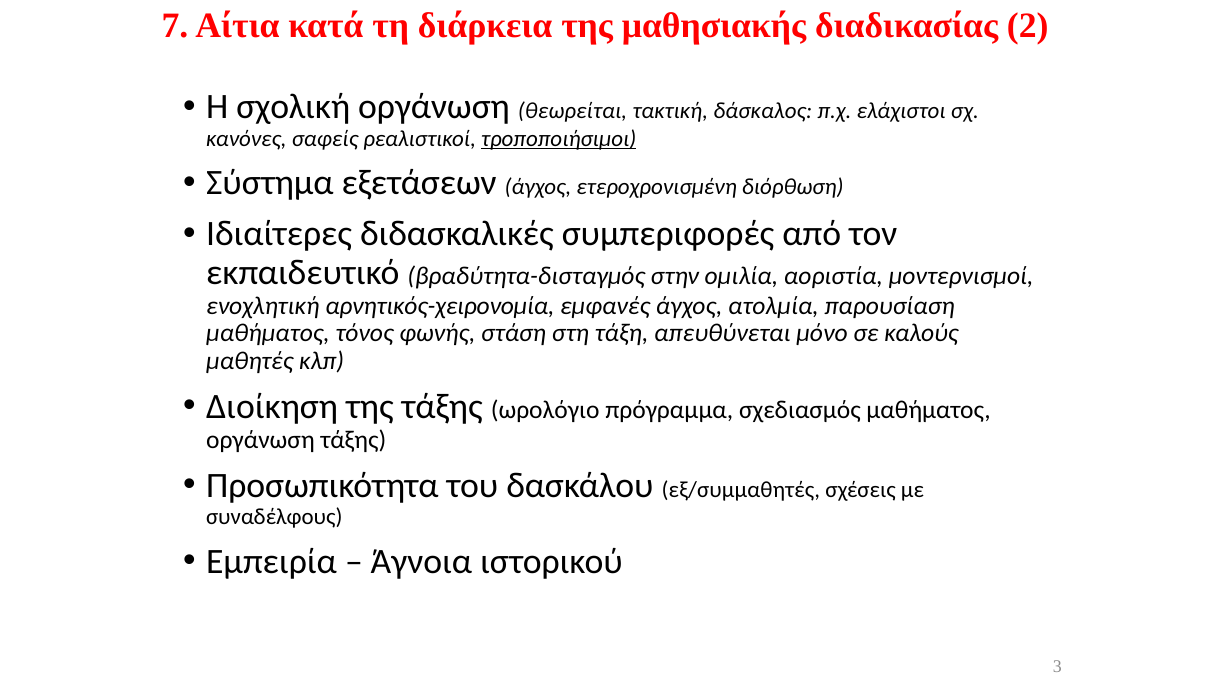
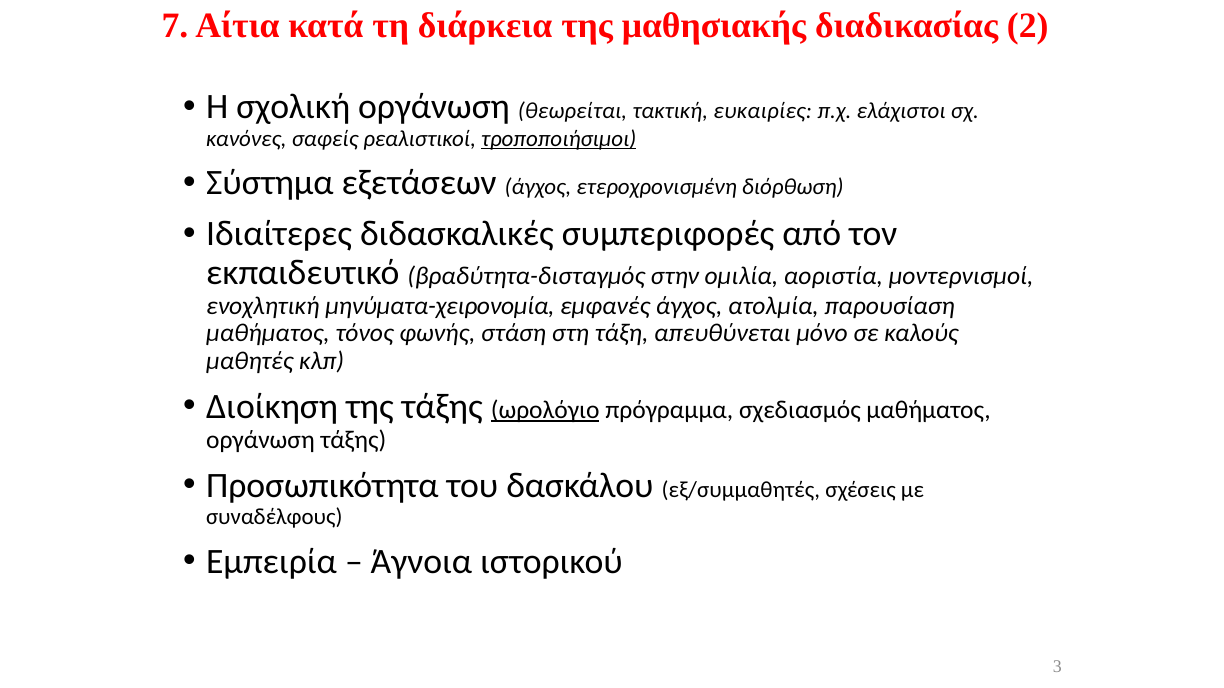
δάσκαλος: δάσκαλος -> ευκαιρίες (763, 111)
αρνητικός-χειρονομία: αρνητικός-χειρονομία -> μηνύματα-χειρονομία (440, 306)
ωρολόγιο underline: none -> present (545, 410)
